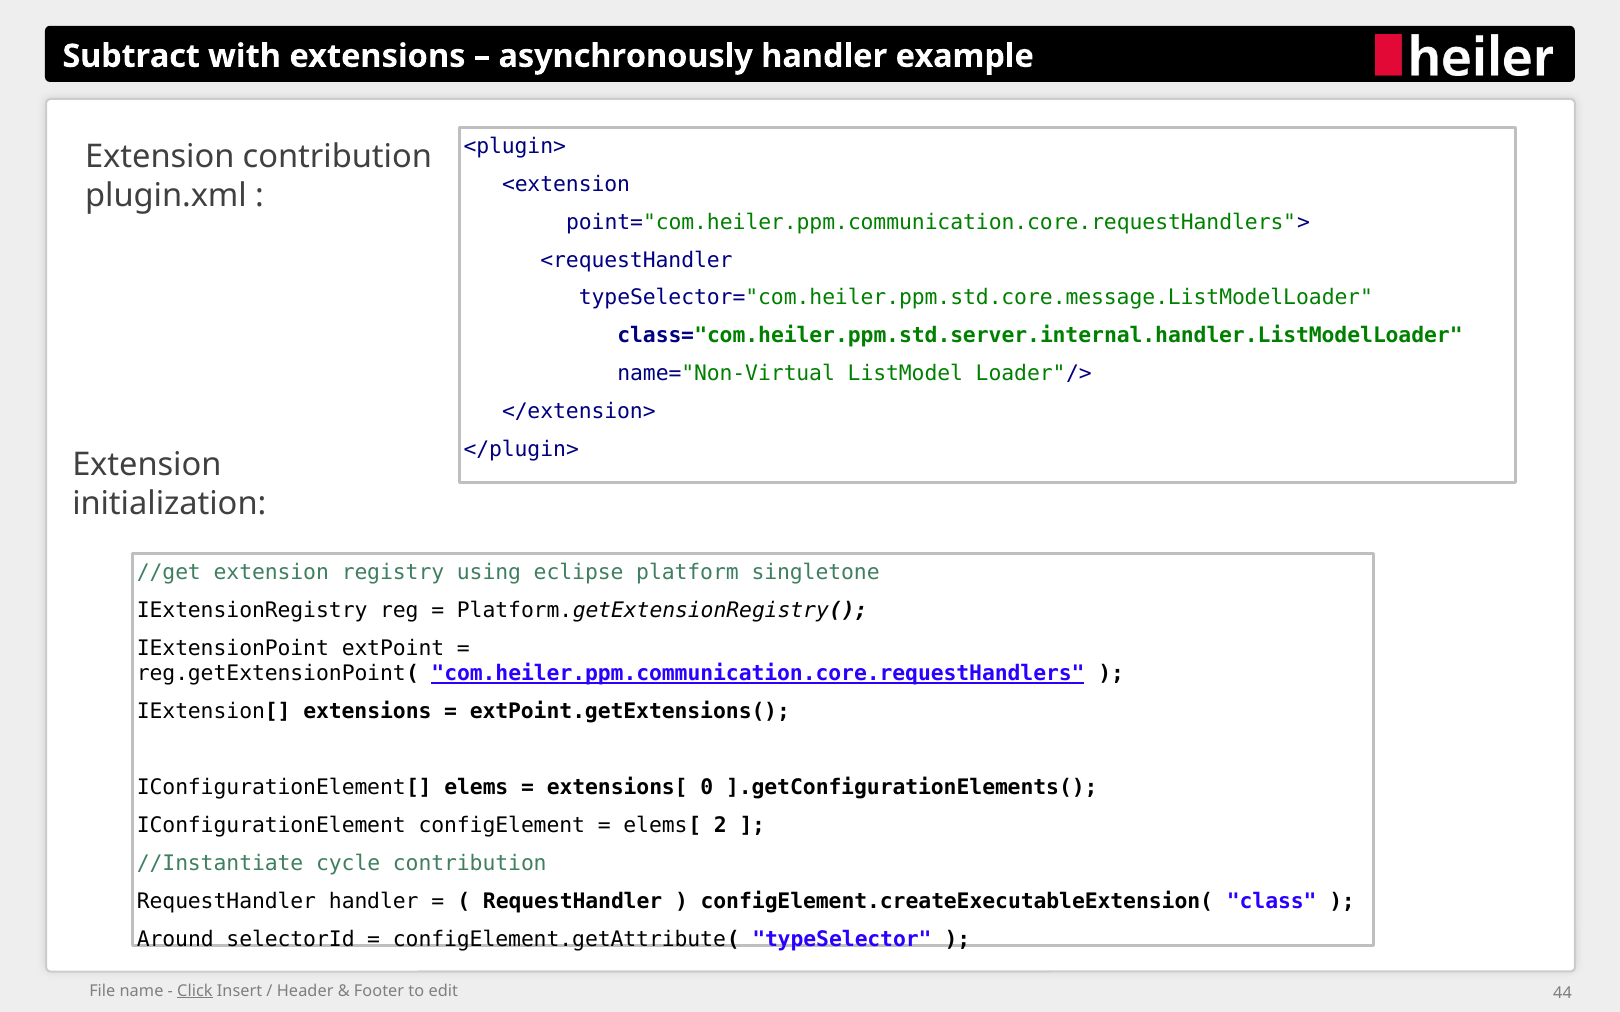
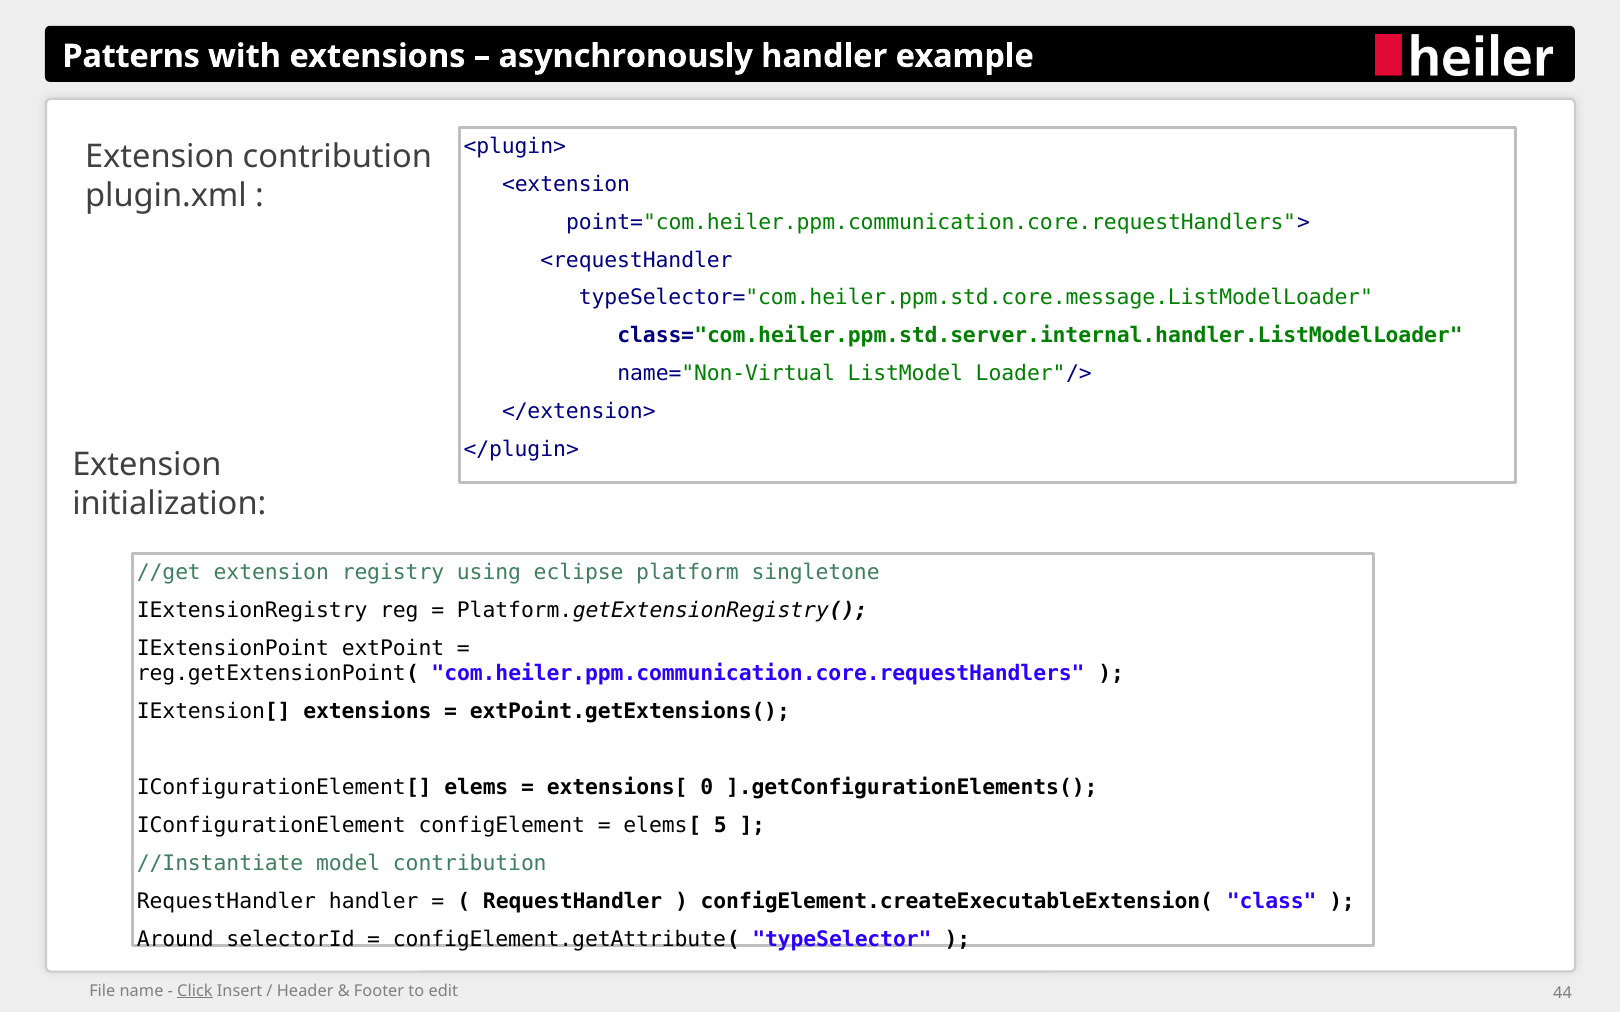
Subtract: Subtract -> Patterns (131, 56)
com.heiler.ppm.communication.core.requestHandlers underline: present -> none (758, 674)
2: 2 -> 5 (720, 826)
cycle: cycle -> model (348, 864)
